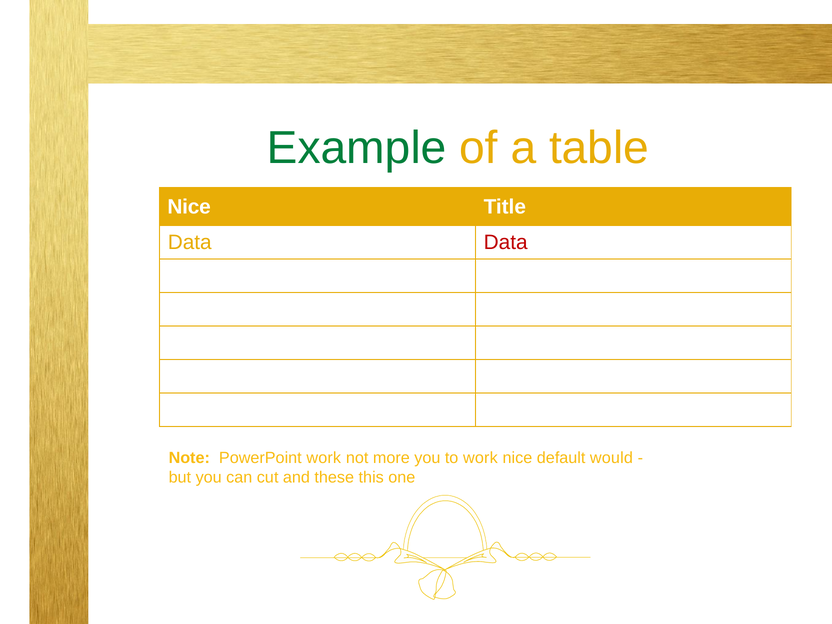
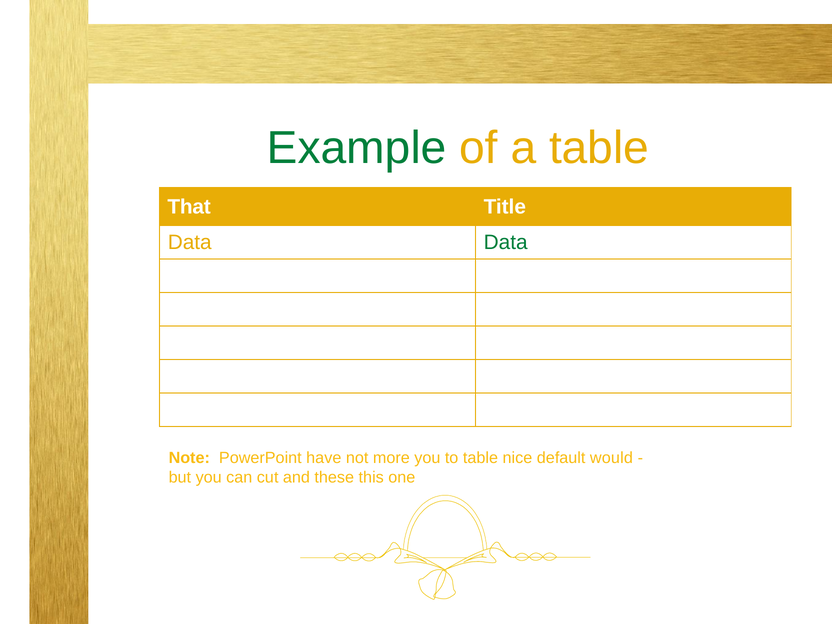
Nice: Nice -> That (189, 207)
Data colour: red -> green (506, 243)
PowerPoint work: work -> have (324, 458)
to work: work -> table (481, 458)
